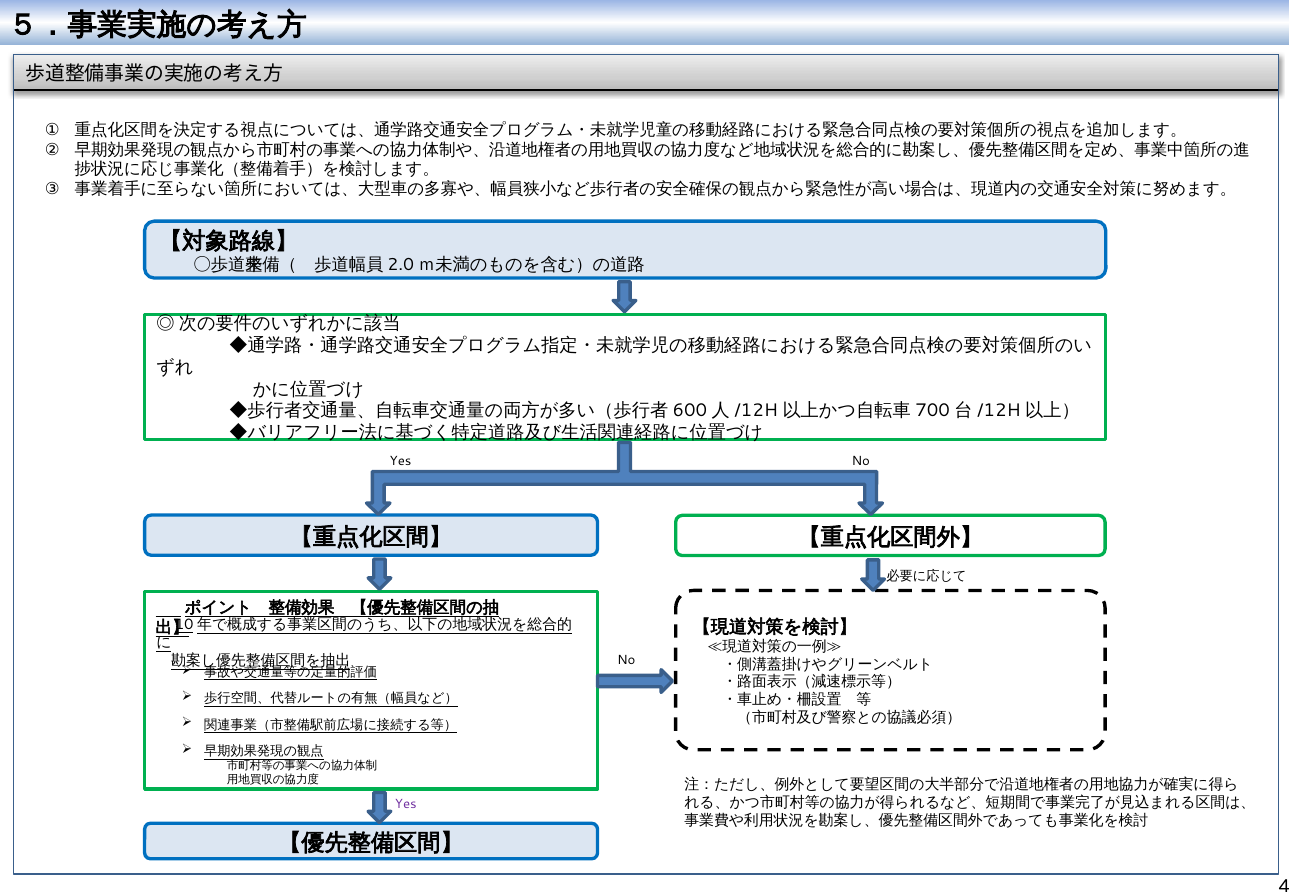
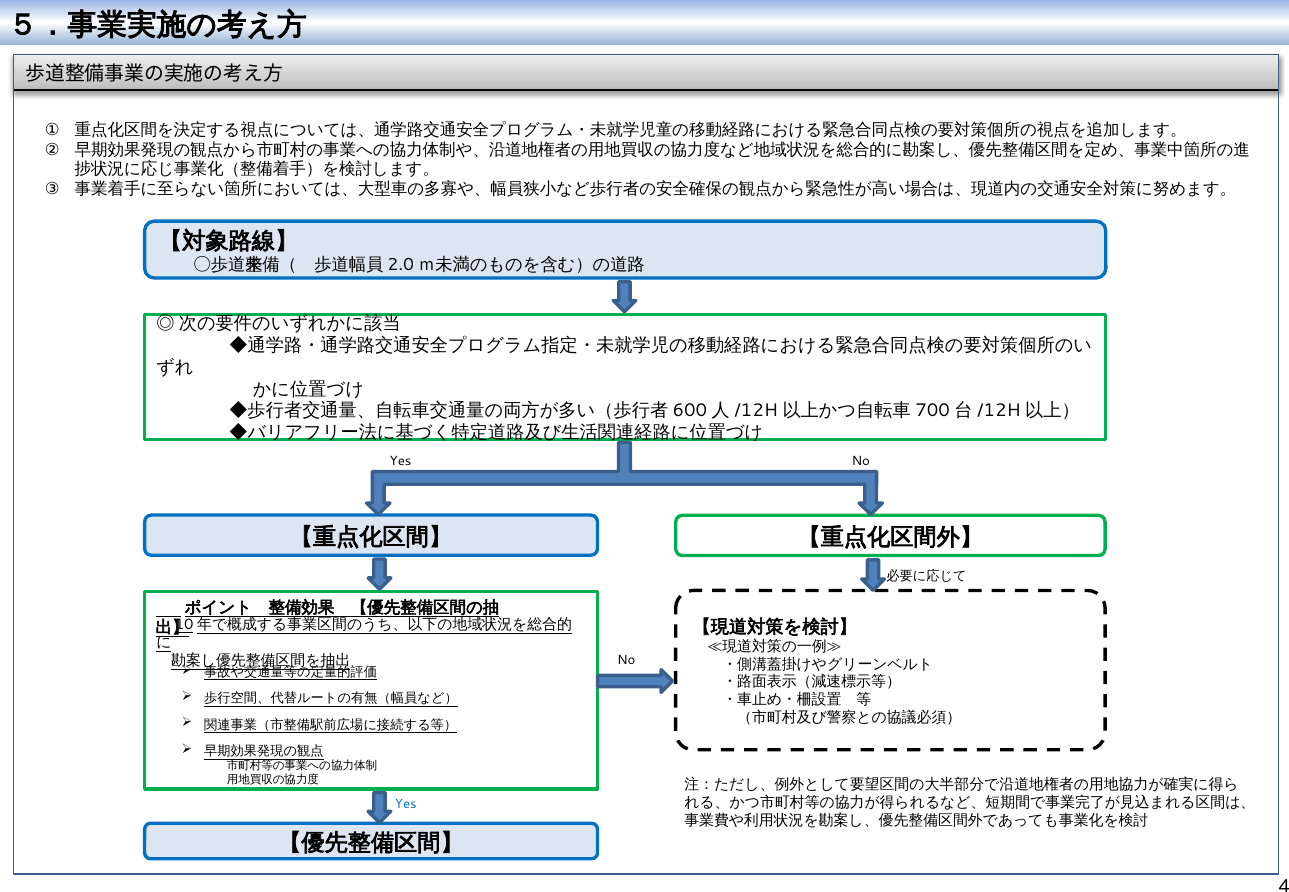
Yes colour: purple -> blue (406, 804)
